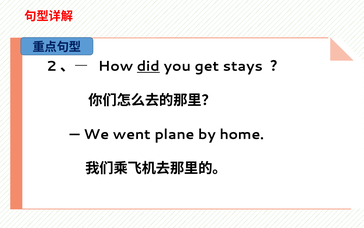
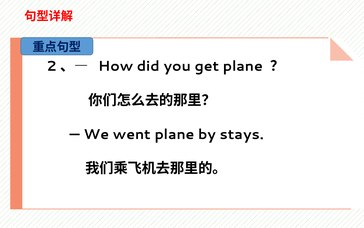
did underline: present -> none (148, 66)
get stays: stays -> plane (243, 66)
home: home -> stays (242, 134)
